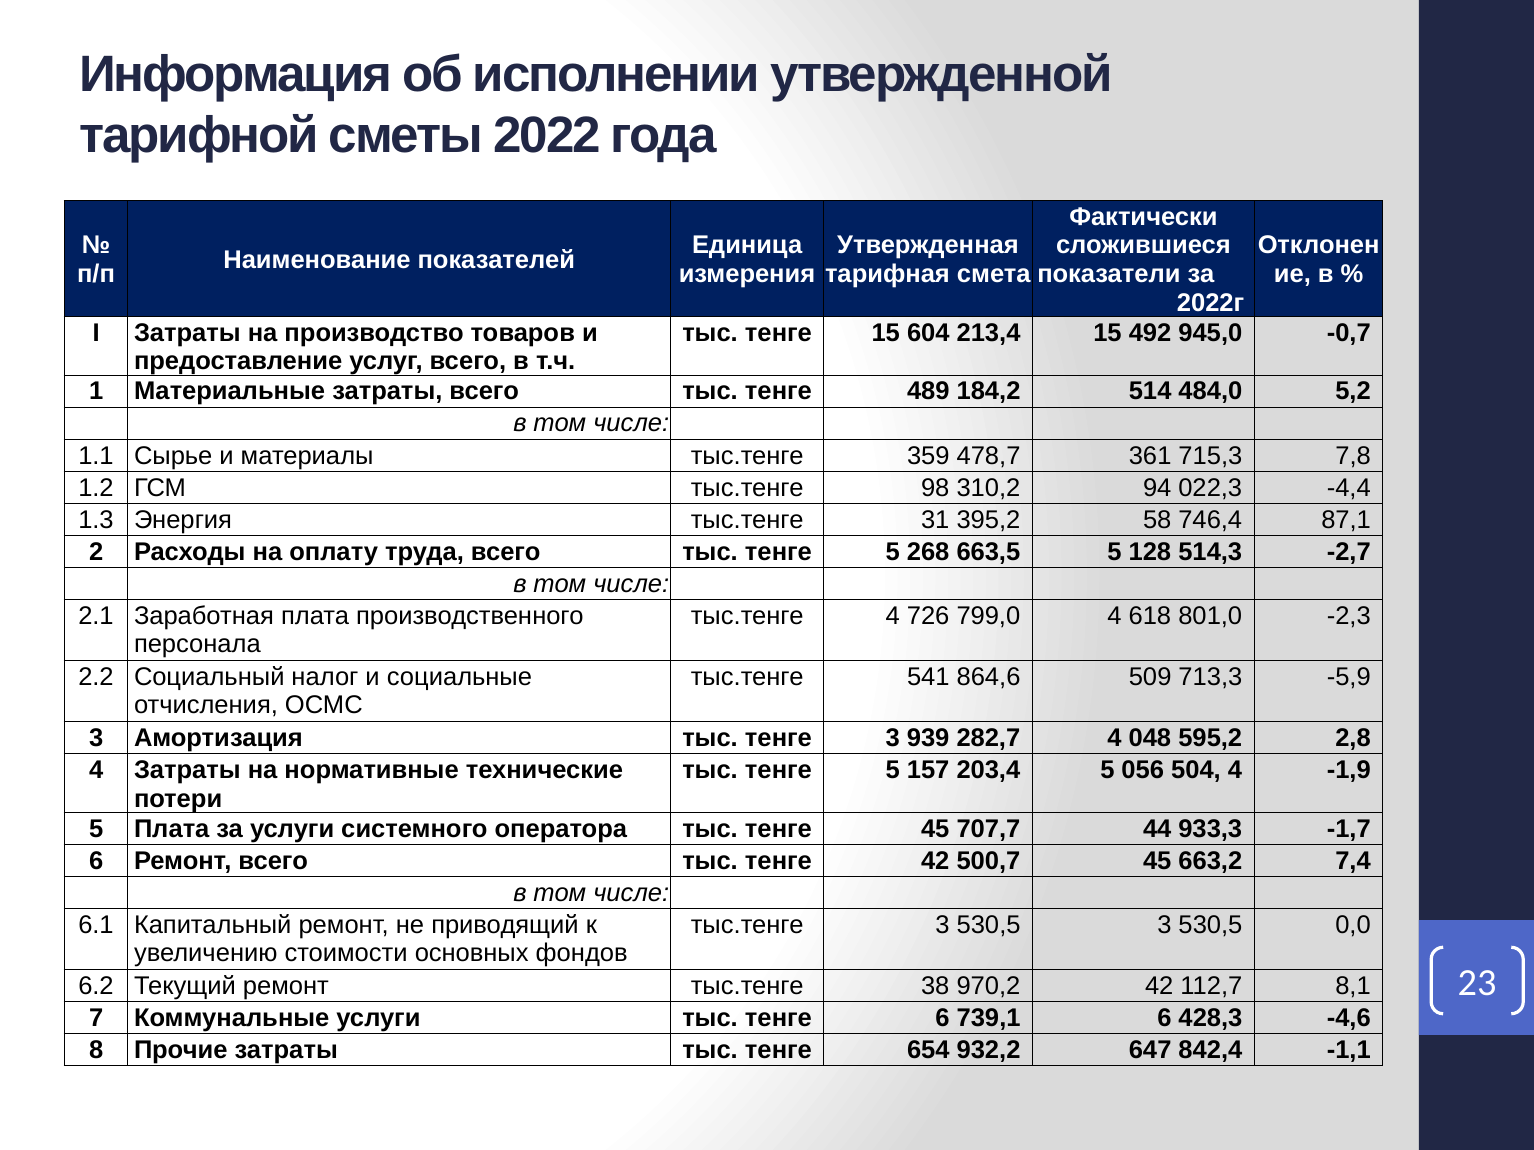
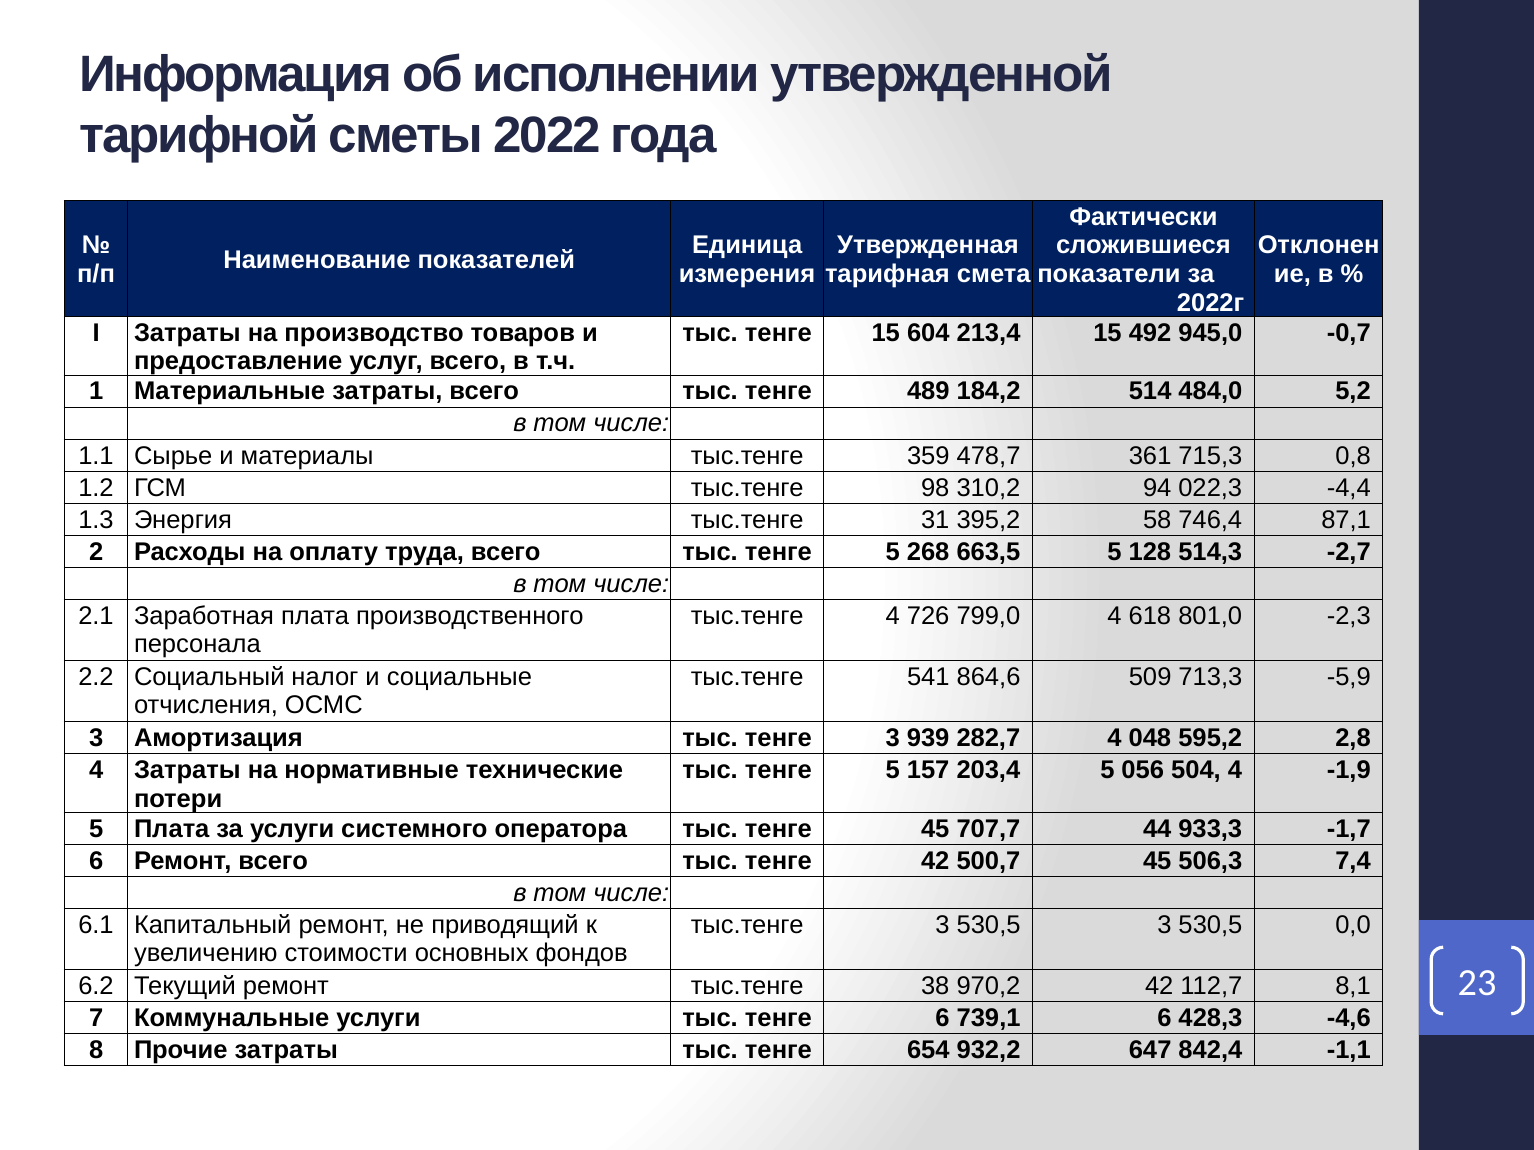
7,8: 7,8 -> 0,8 (1353, 456)
663,2: 663,2 -> 506,3 (1210, 861)
